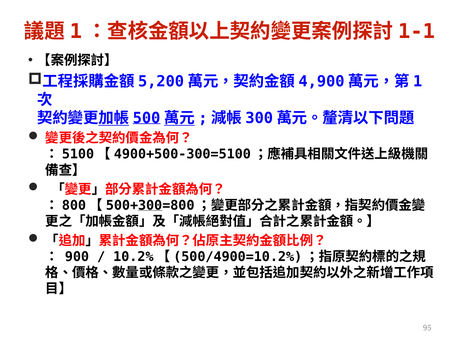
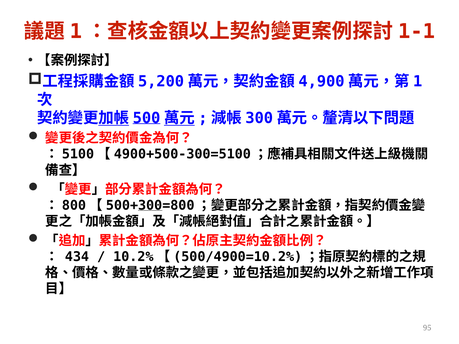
900: 900 -> 434 (77, 257)
